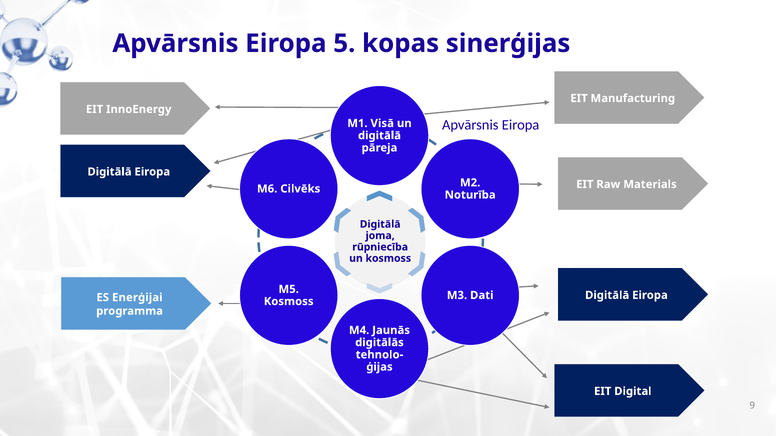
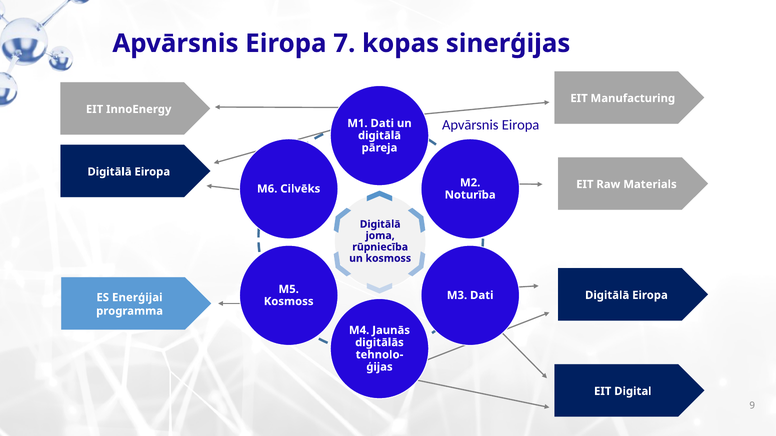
5: 5 -> 7 (344, 43)
M1 Visā: Visā -> Dati (382, 123)
